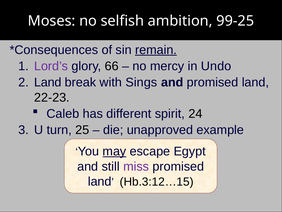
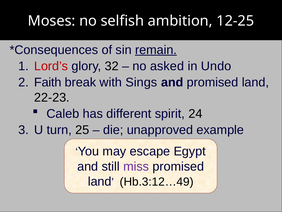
99-25: 99-25 -> 12-25 (235, 21)
Lord’s colour: purple -> red (51, 66)
66: 66 -> 32 (112, 66)
mercy: mercy -> asked (167, 66)
Land: Land -> Faith (48, 82)
may underline: present -> none (114, 151)
Hb.3:12…15: Hb.3:12…15 -> Hb.3:12…49 (157, 181)
